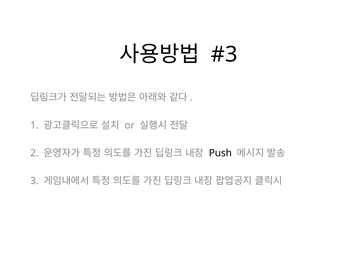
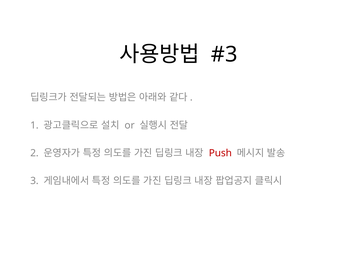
Push colour: black -> red (220, 153)
